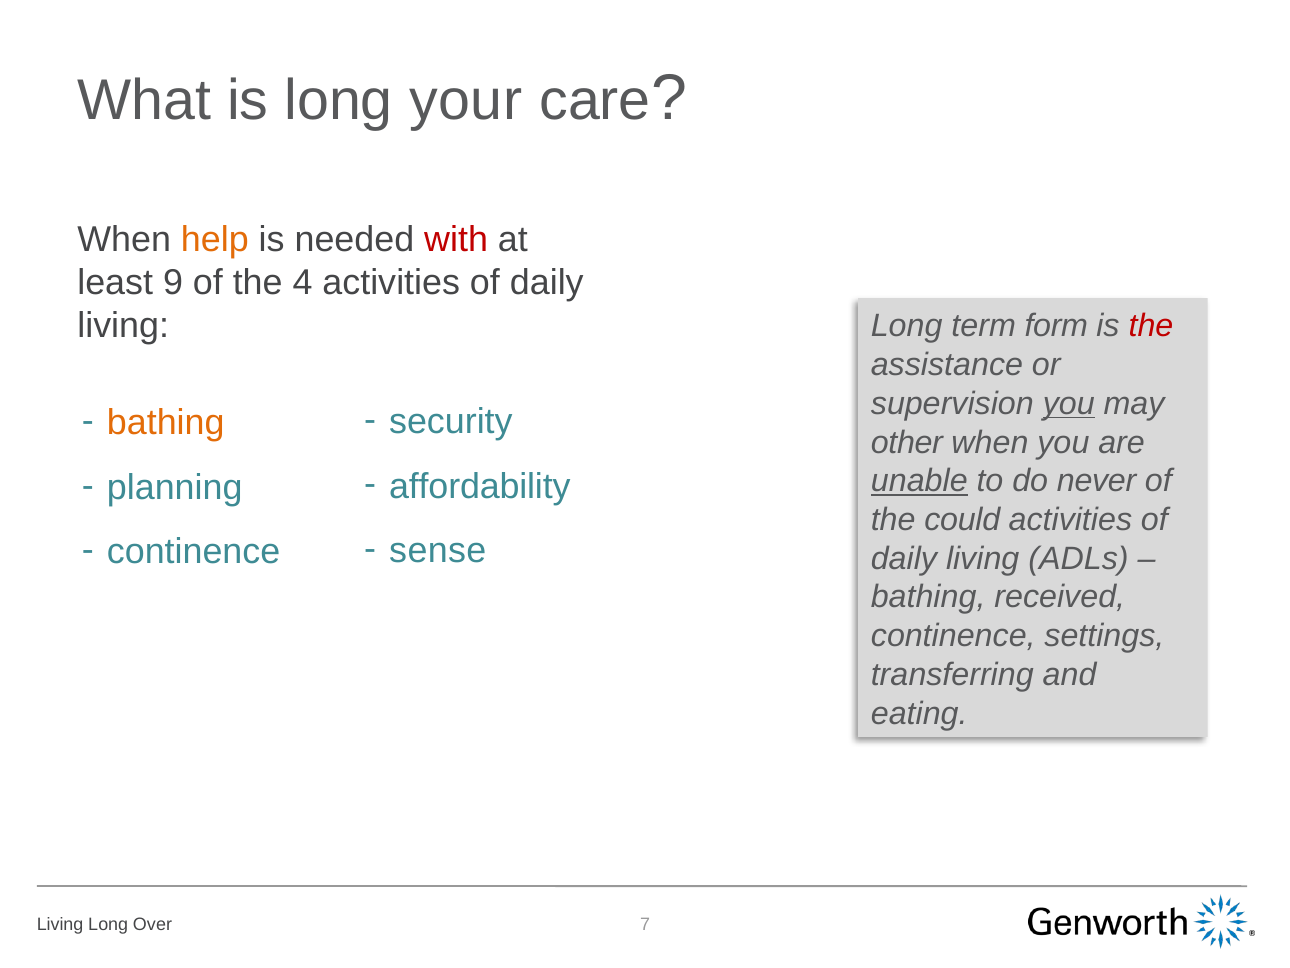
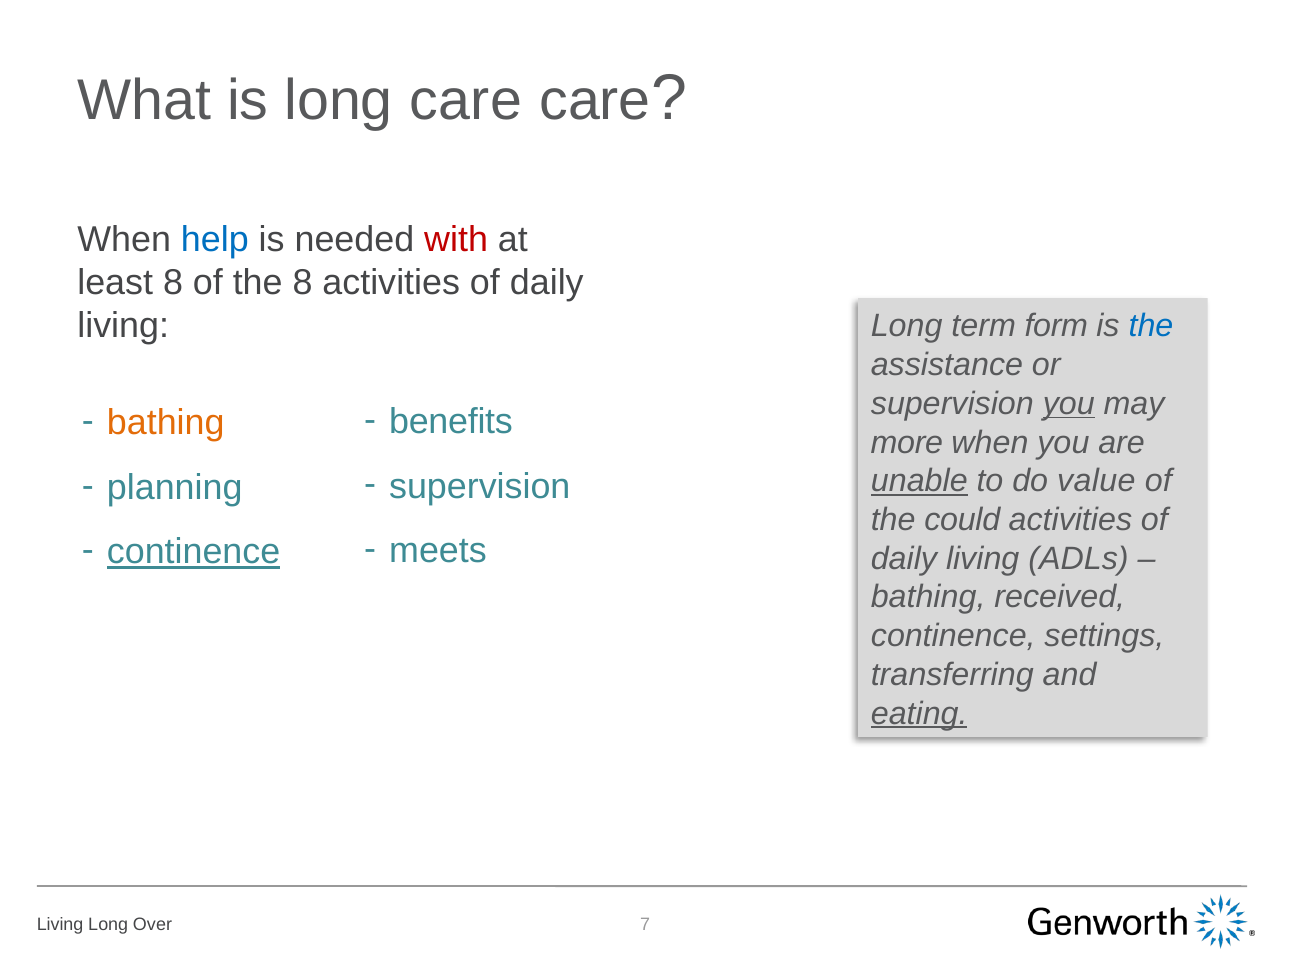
long your: your -> care (466, 101)
help colour: orange -> blue (215, 239)
least 9: 9 -> 8 (173, 282)
the 4: 4 -> 8 (303, 282)
the colour: red -> blue (1151, 326)
security: security -> benefits (451, 421)
other: other -> more (907, 442)
never: never -> value (1096, 481)
affordability: affordability -> supervision (480, 486)
sense: sense -> meets (438, 550)
continence underline: none -> present (194, 552)
eating underline: none -> present (919, 713)
